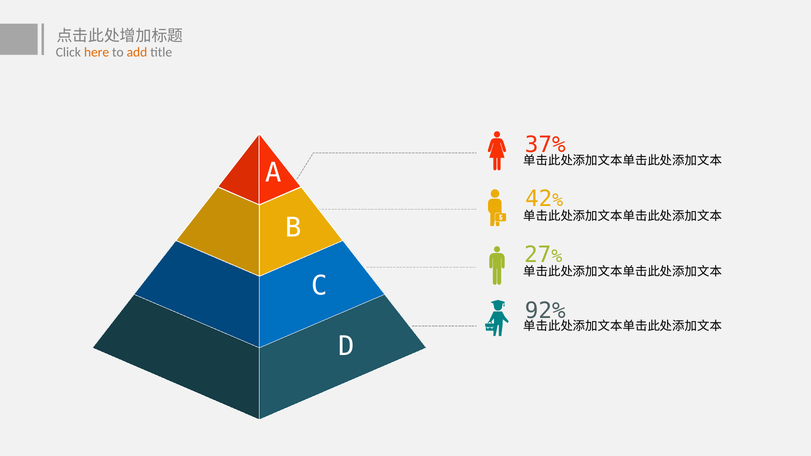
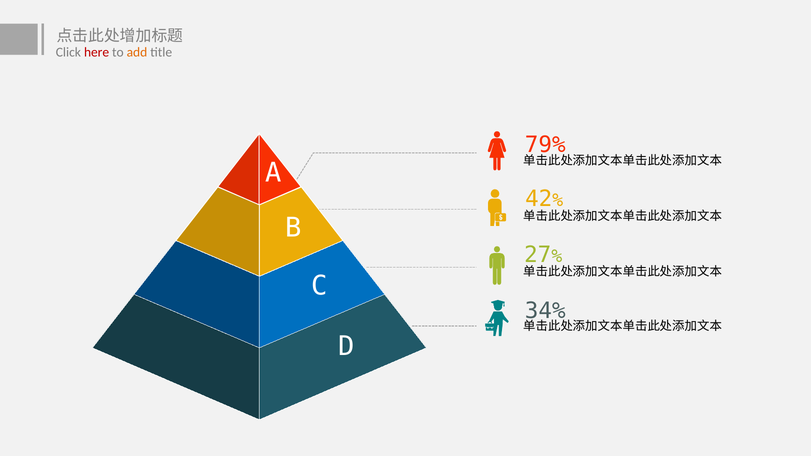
here colour: orange -> red (97, 52)
37%: 37% -> 79% (545, 145)
92%: 92% -> 34% (545, 311)
